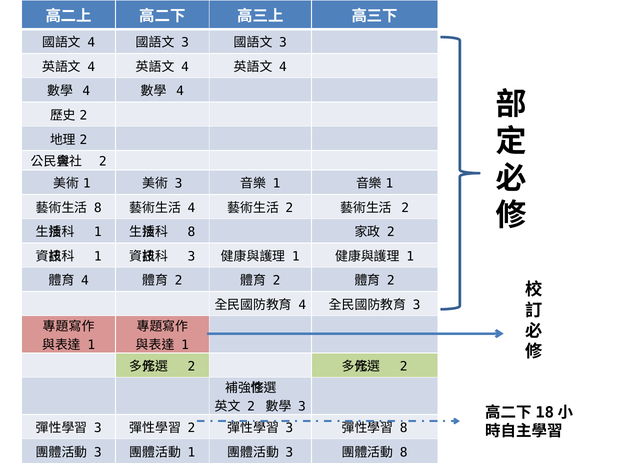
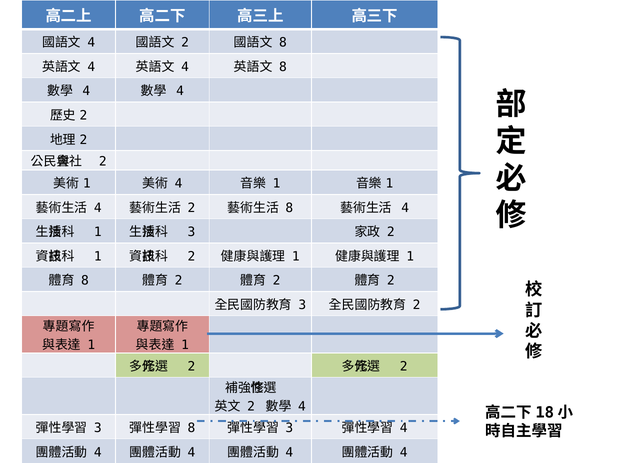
3: 3 -> 2 (185, 43)
3: 3 -> 8 (283, 43)
4: 4 -> 8 (283, 67)
3: 3 -> 4 (179, 184)
8: 8 -> 4 (98, 208)
4: 4 -> 2 (191, 208)
2: 2 -> 8 (289, 208)
2: 2 -> 4 (405, 208)
8: 8 -> 3 (191, 232)
3: 3 -> 2 (191, 257)
4: 4 -> 8 (85, 281)
4: 4 -> 3 (302, 305)
3: 3 -> 2 (417, 305)
3: 3 -> 4 (302, 407)
2: 2 -> 8 (191, 429)
8: 8 -> 4 (404, 429)
3: 3 -> 4 (98, 453)
1: 1 -> 4 (191, 453)
3: 3 -> 4 (289, 453)
8: 8 -> 4 (404, 453)
